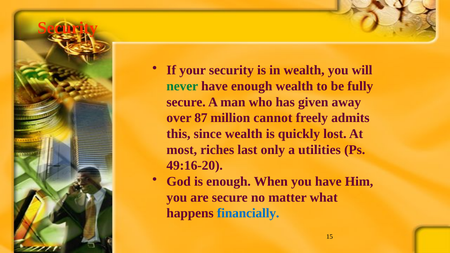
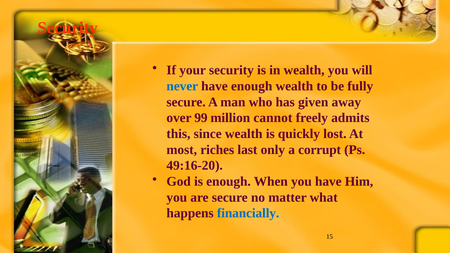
never colour: green -> blue (182, 86)
87: 87 -> 99 (201, 118)
utilities: utilities -> corrupt (320, 150)
